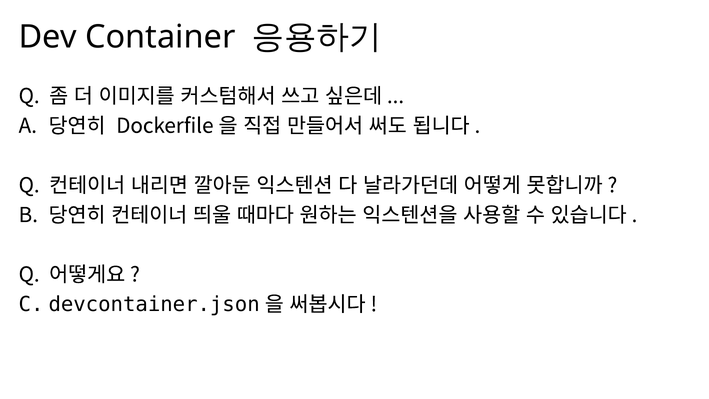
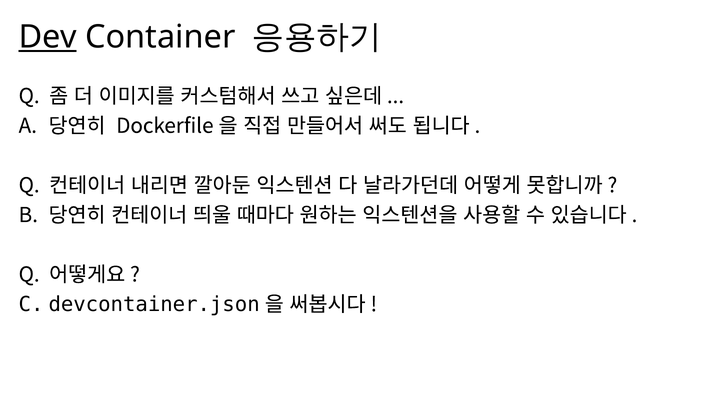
Dev underline: none -> present (48, 37)
